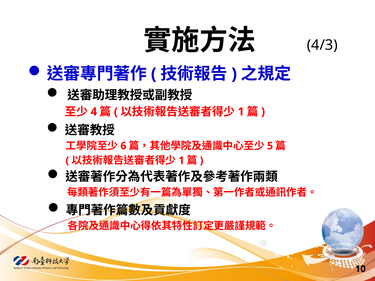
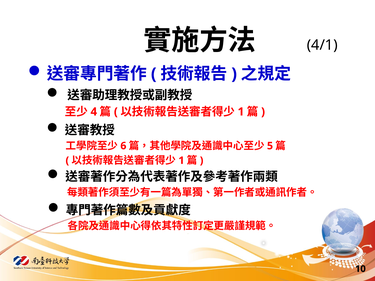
4/3: 4/3 -> 4/1 (322, 45)
